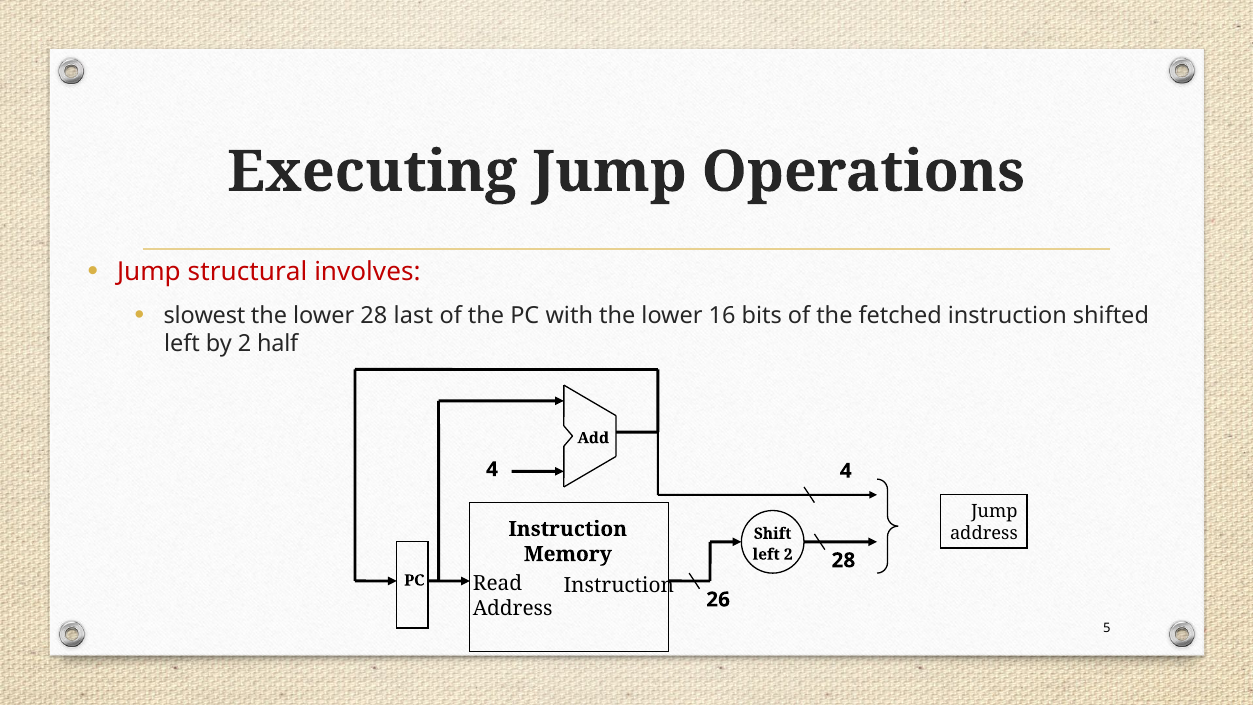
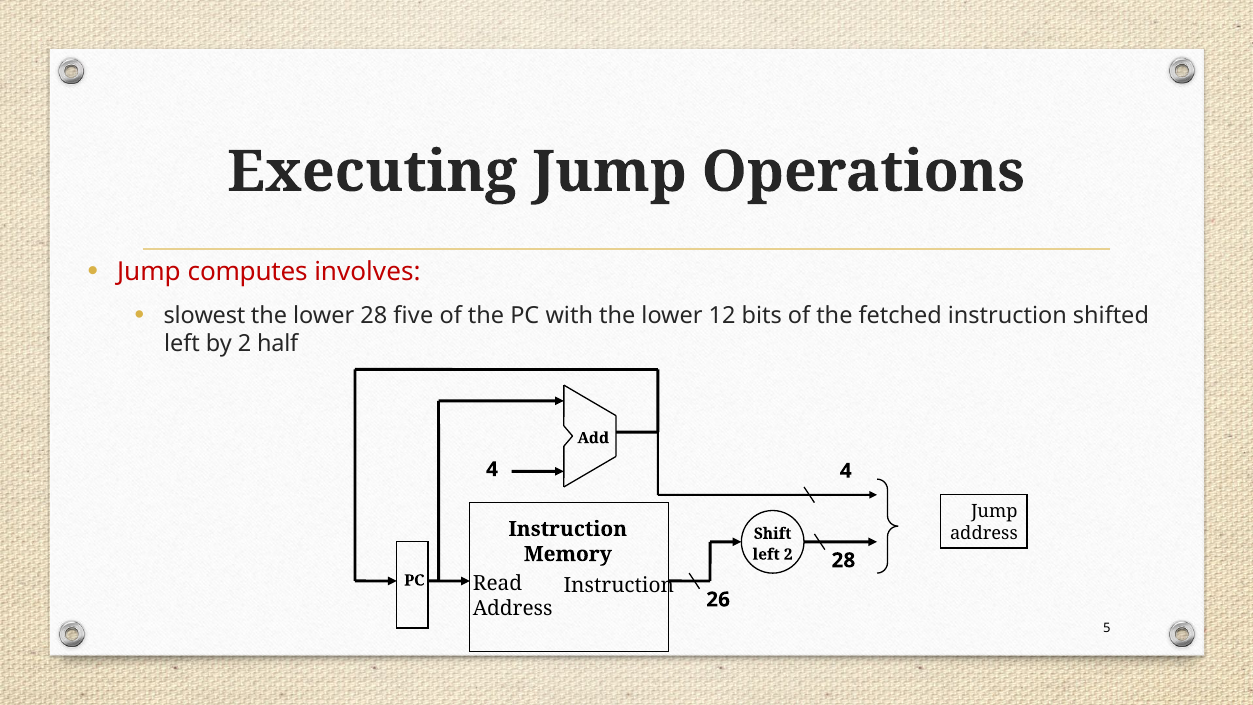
structural: structural -> computes (248, 272)
last: last -> five (413, 315)
16: 16 -> 12 (722, 315)
